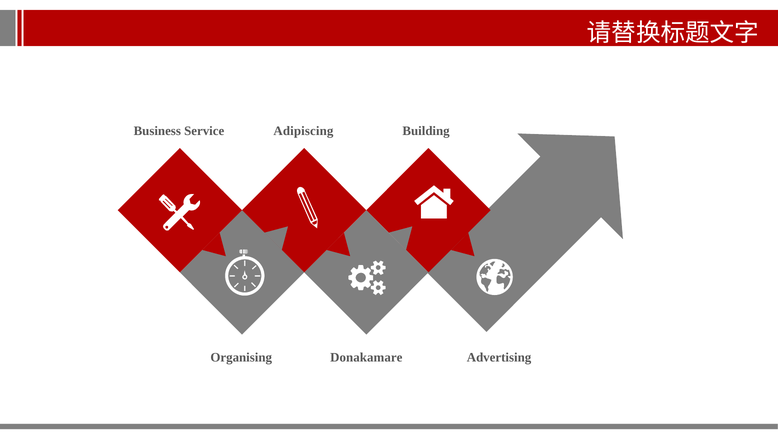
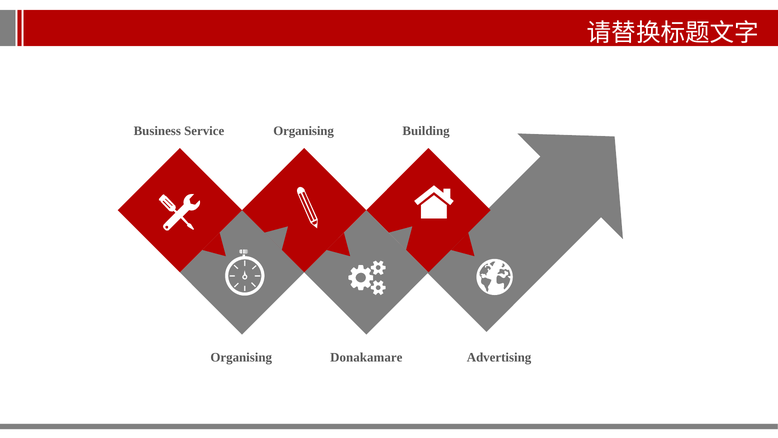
Service Adipiscing: Adipiscing -> Organising (304, 131)
